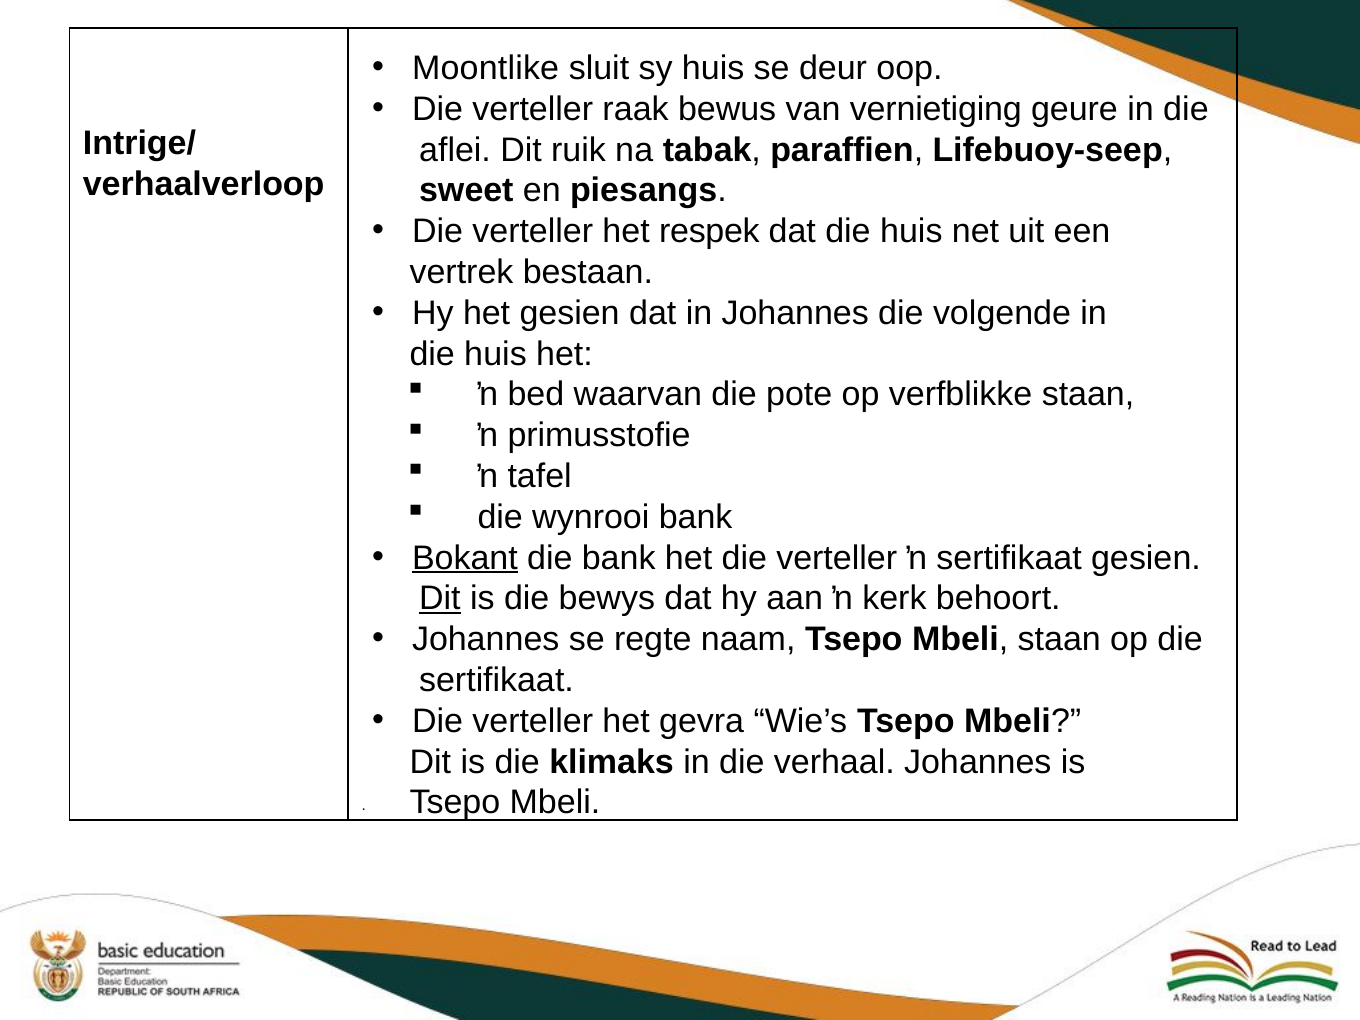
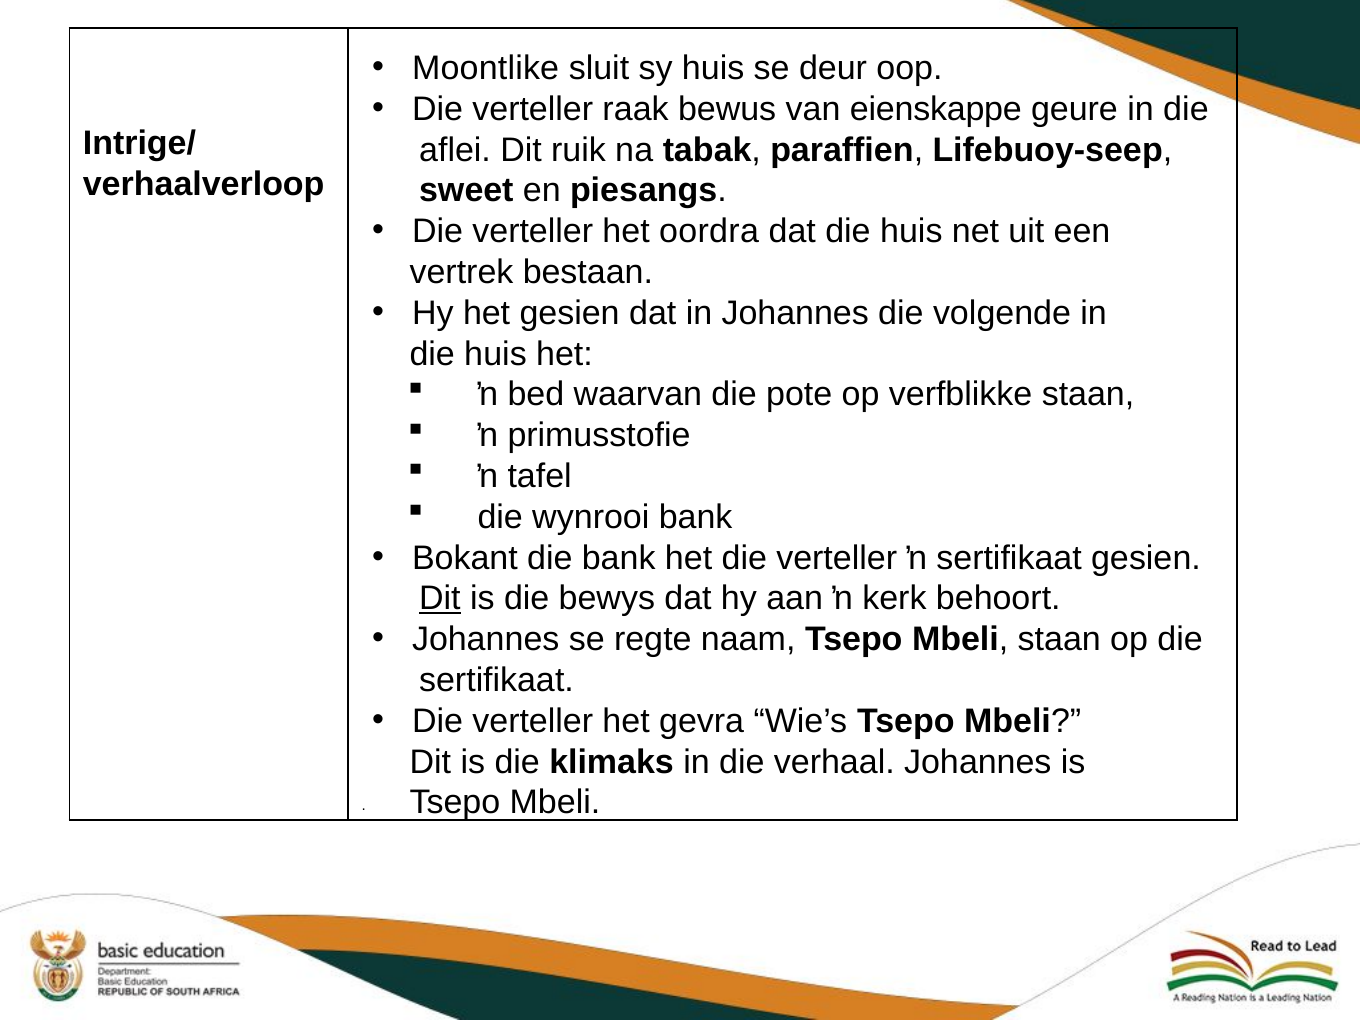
vernietiging: vernietiging -> eienskappe (936, 109)
respek: respek -> oordra (709, 231)
Bokant underline: present -> none (465, 558)
